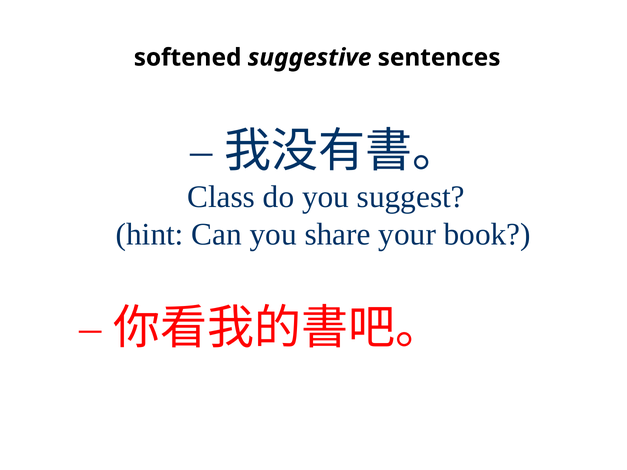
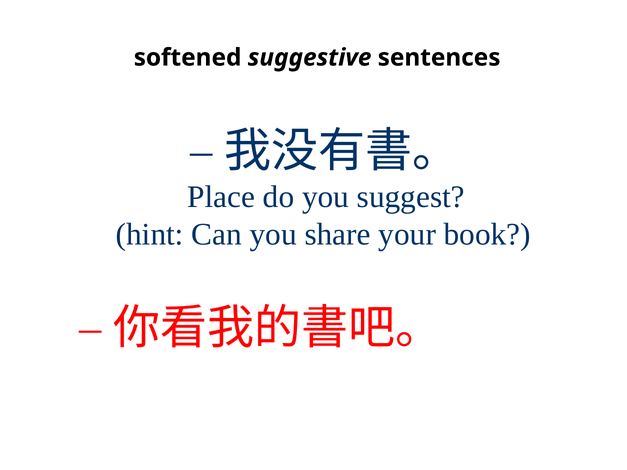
Class: Class -> Place (221, 197)
